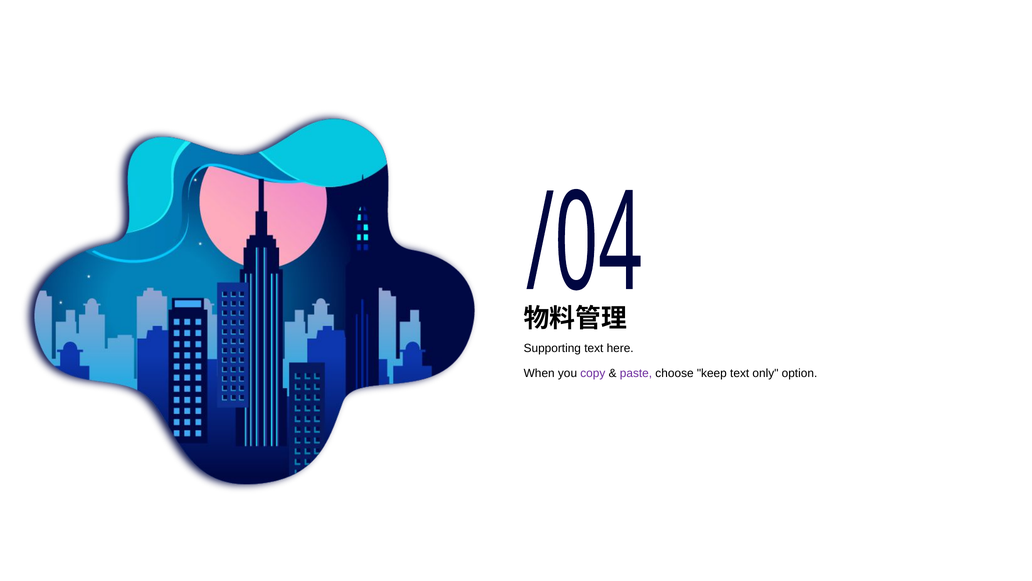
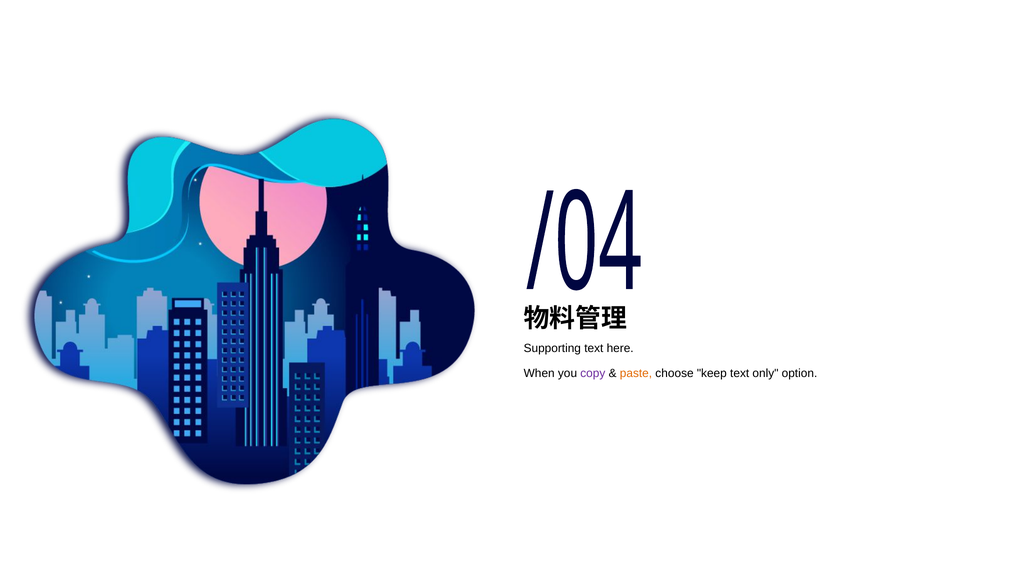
paste colour: purple -> orange (636, 373)
